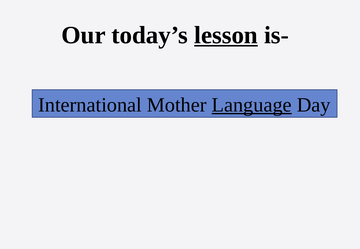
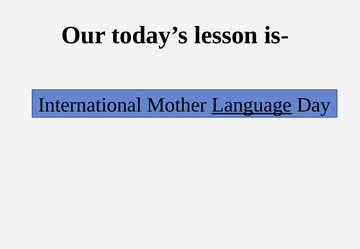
lesson underline: present -> none (226, 35)
